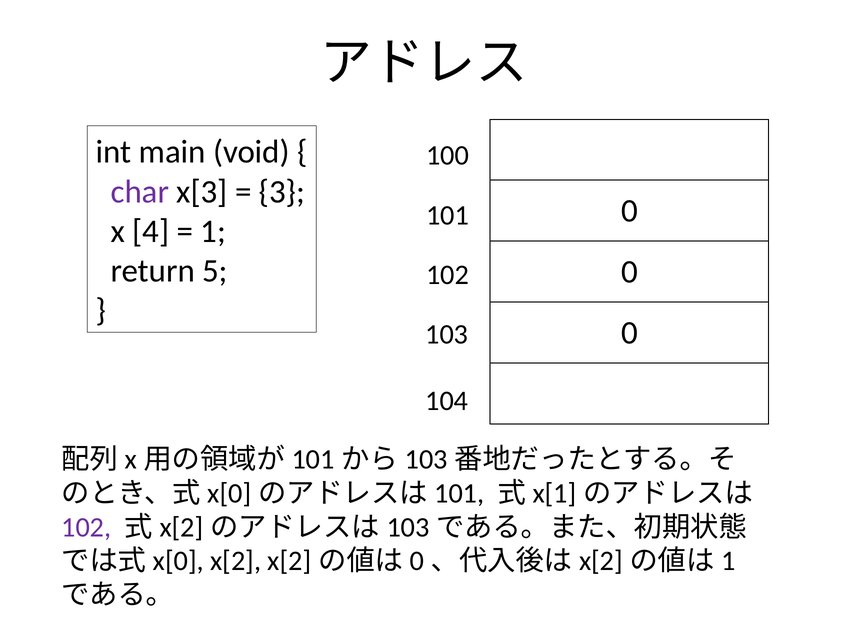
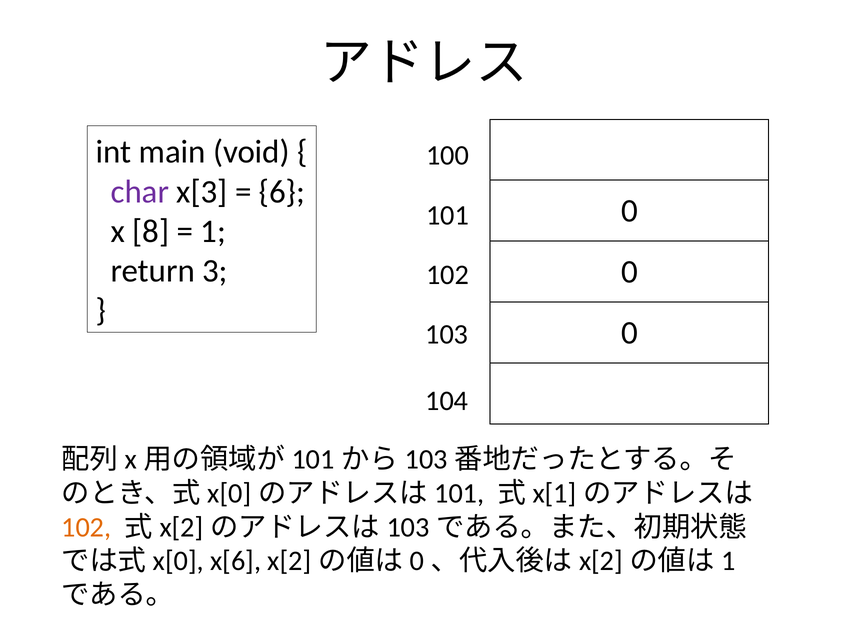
3: 3 -> 6 (282, 192)
4: 4 -> 8 (151, 231)
5: 5 -> 3 (215, 271)
102 colour: purple -> orange (86, 527)
x[2: x[2 -> x[6 (236, 561)
